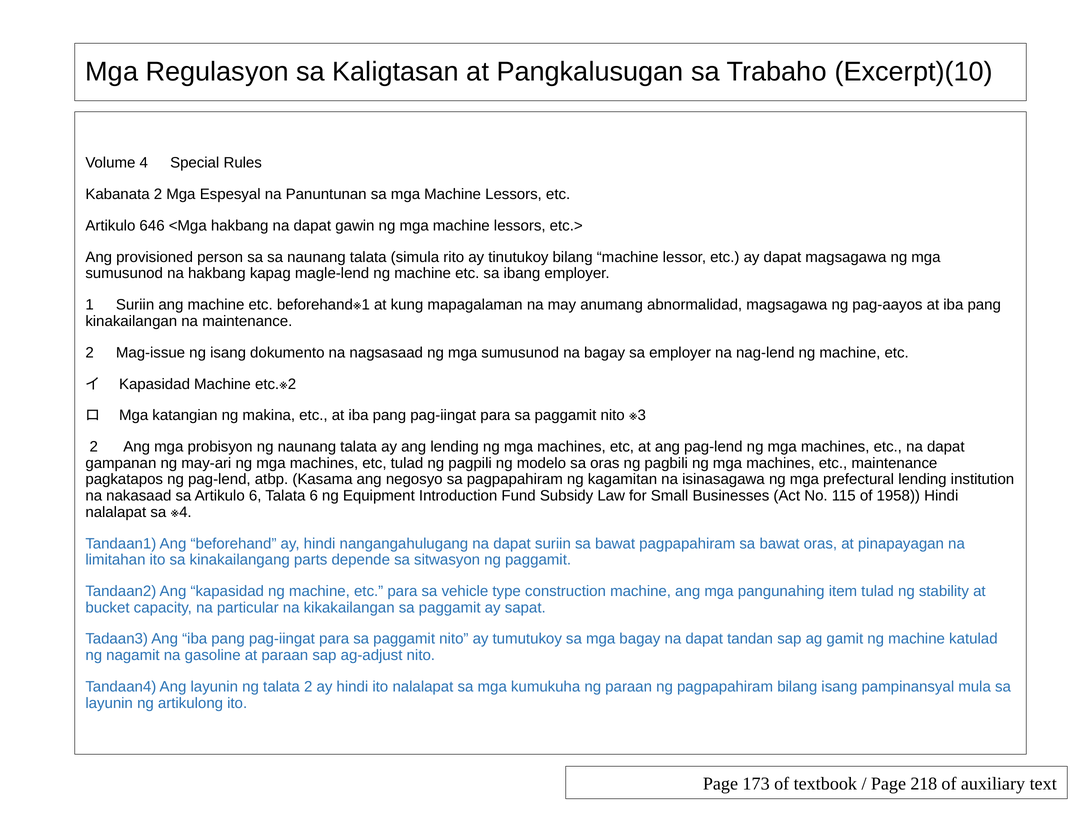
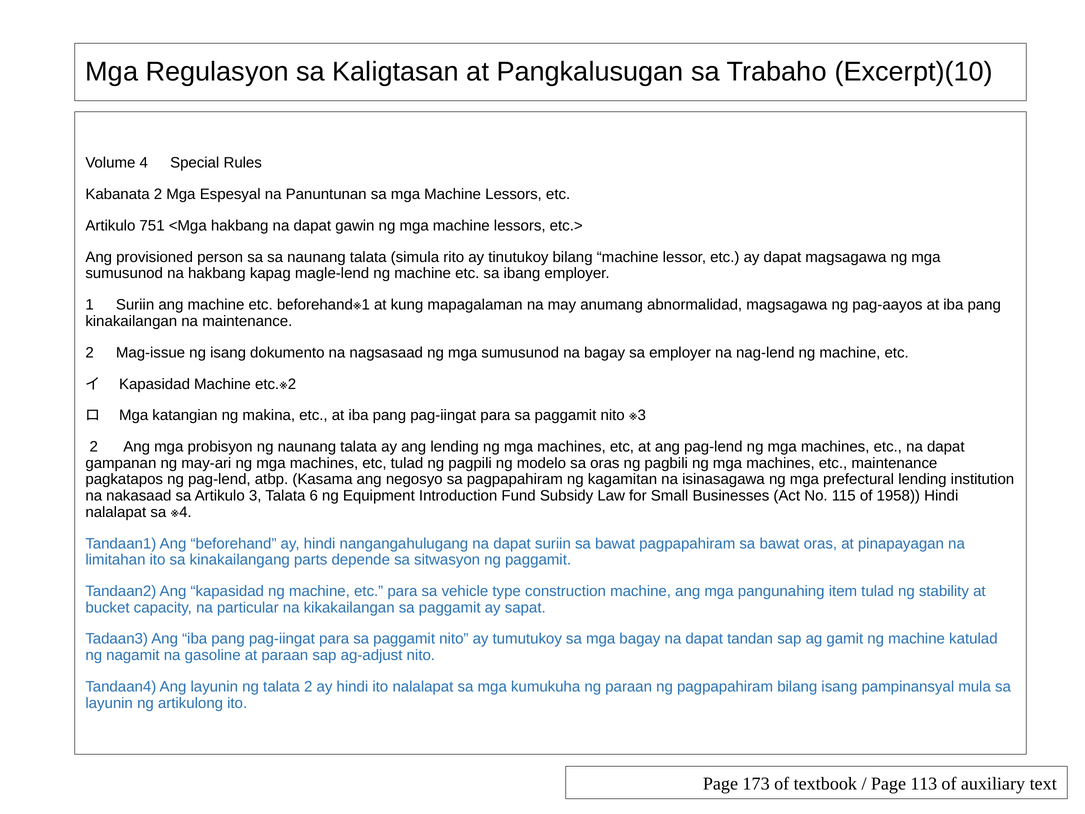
646: 646 -> 751 (152, 226)
Artikulo 6: 6 -> 3 (255, 496)
218: 218 -> 113 (924, 784)
